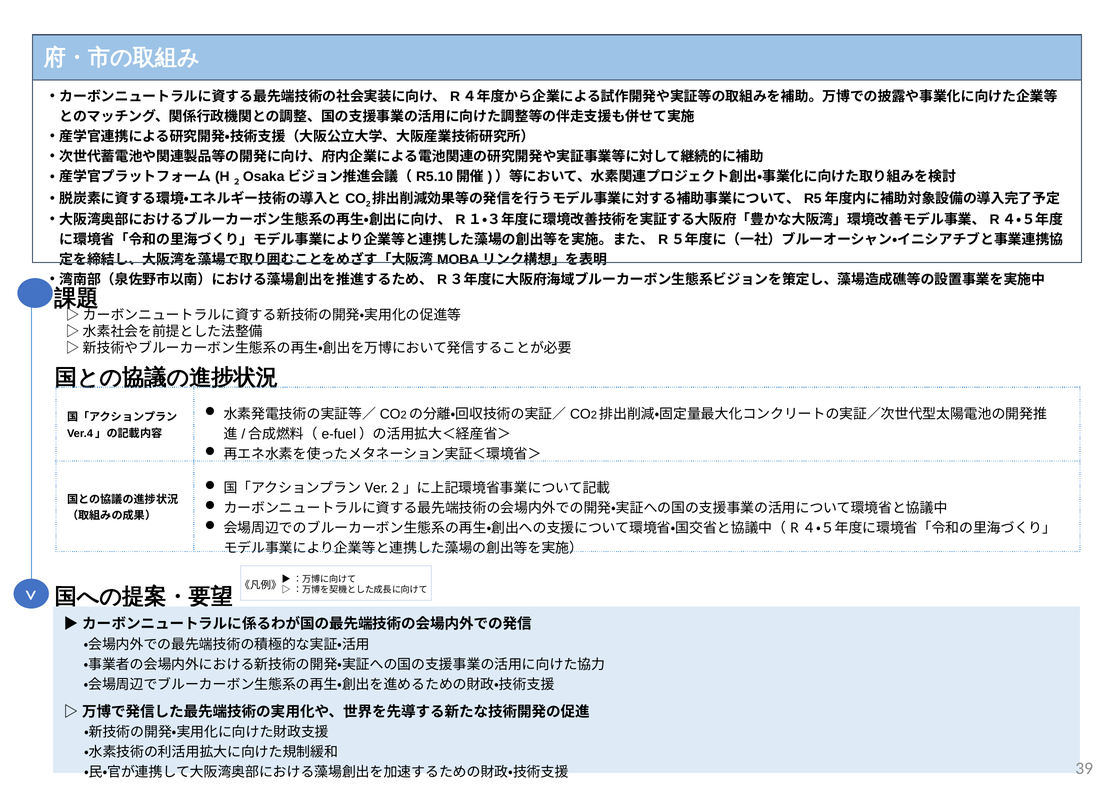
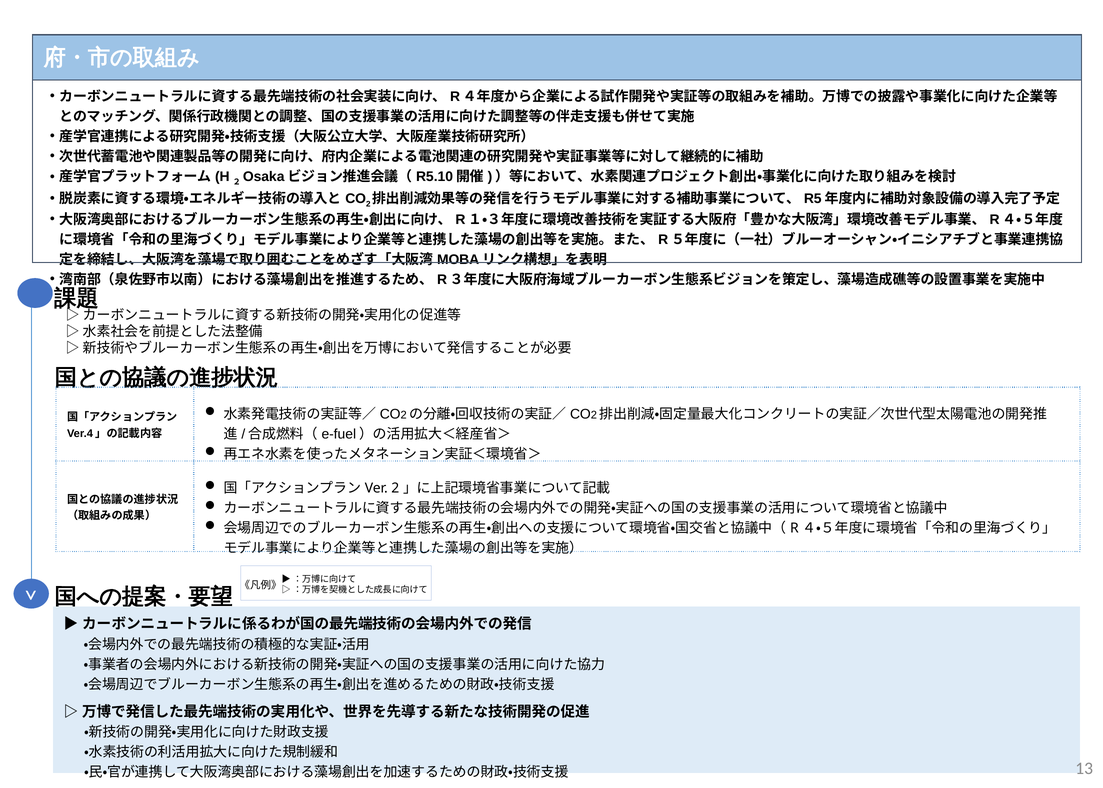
39: 39 -> 13 (1084, 768)
